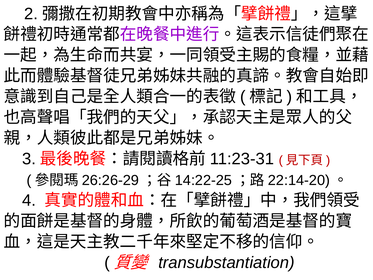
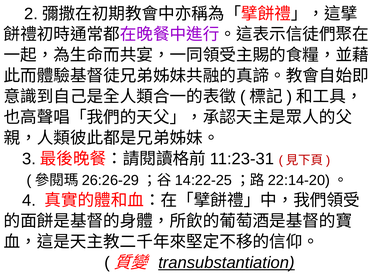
transubstantiation underline: none -> present (227, 262)
